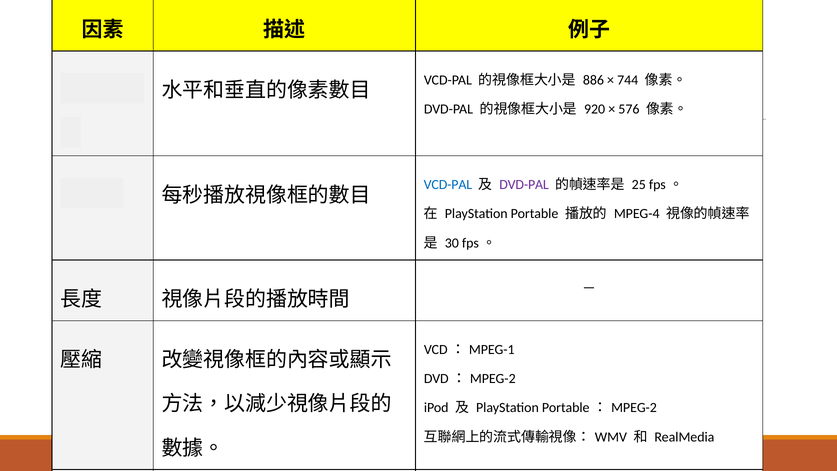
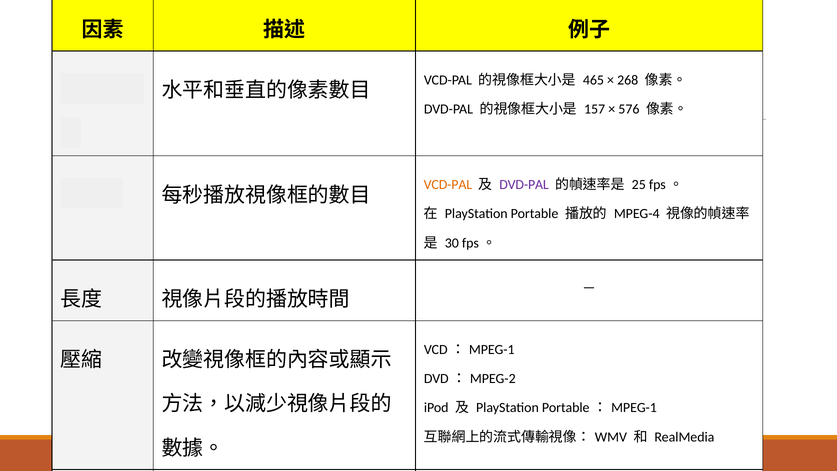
886: 886 -> 465 (593, 80)
744: 744 -> 268 (628, 80)
920: 920 -> 157 (595, 109)
VCD-PAL colour: blue -> orange (448, 185)
MPEG-2: MPEG-2 -> MPEG-1 (634, 408)
